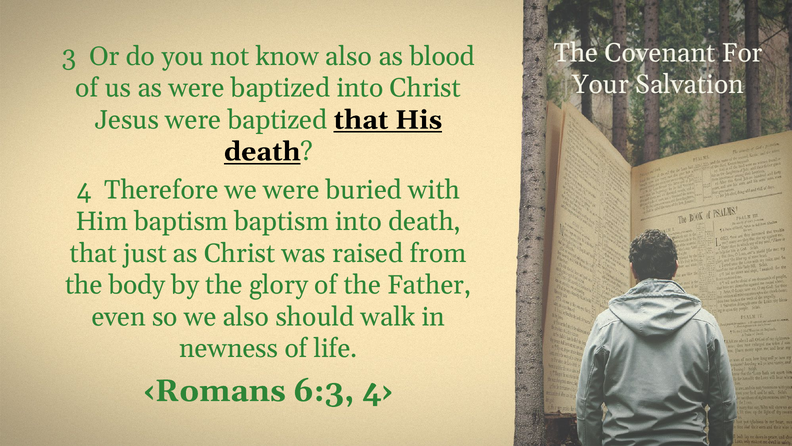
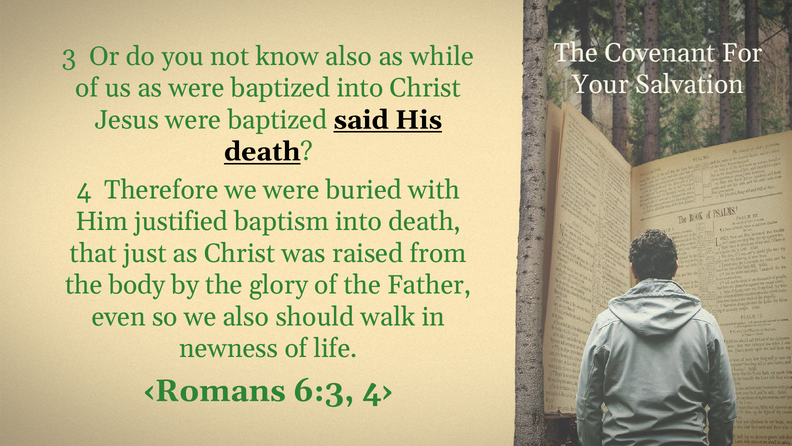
blood: blood -> while (442, 56)
baptized that: that -> said (361, 120)
Him baptism: baptism -> justified (181, 221)
